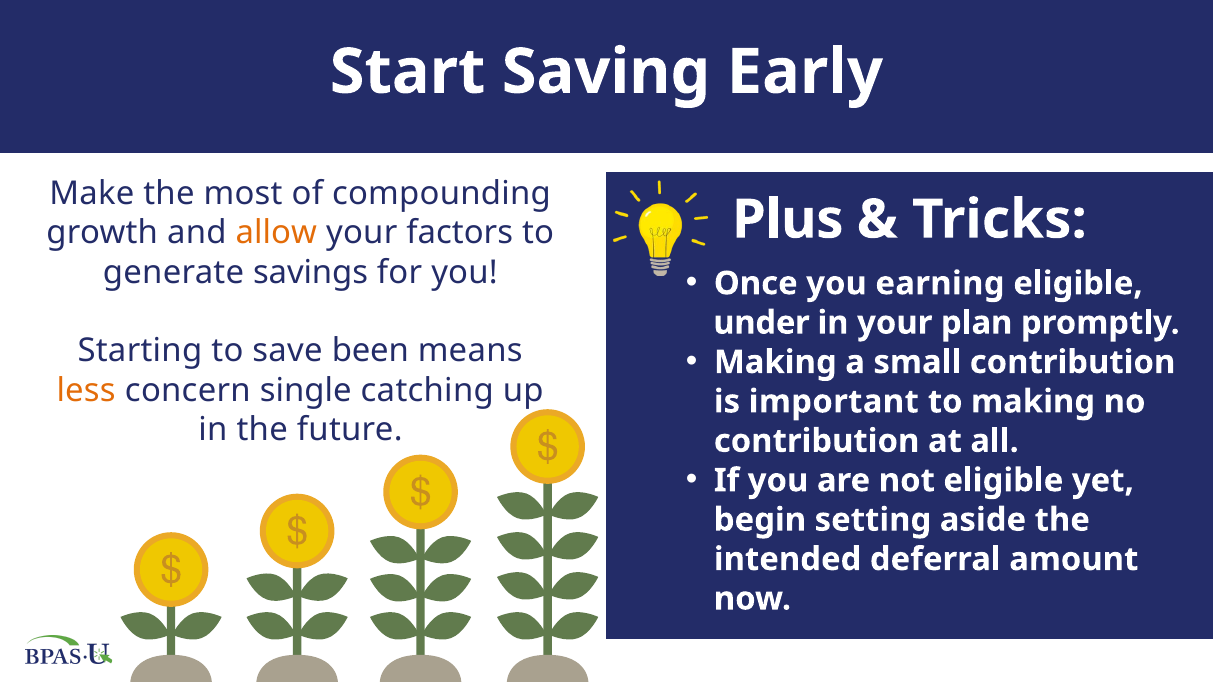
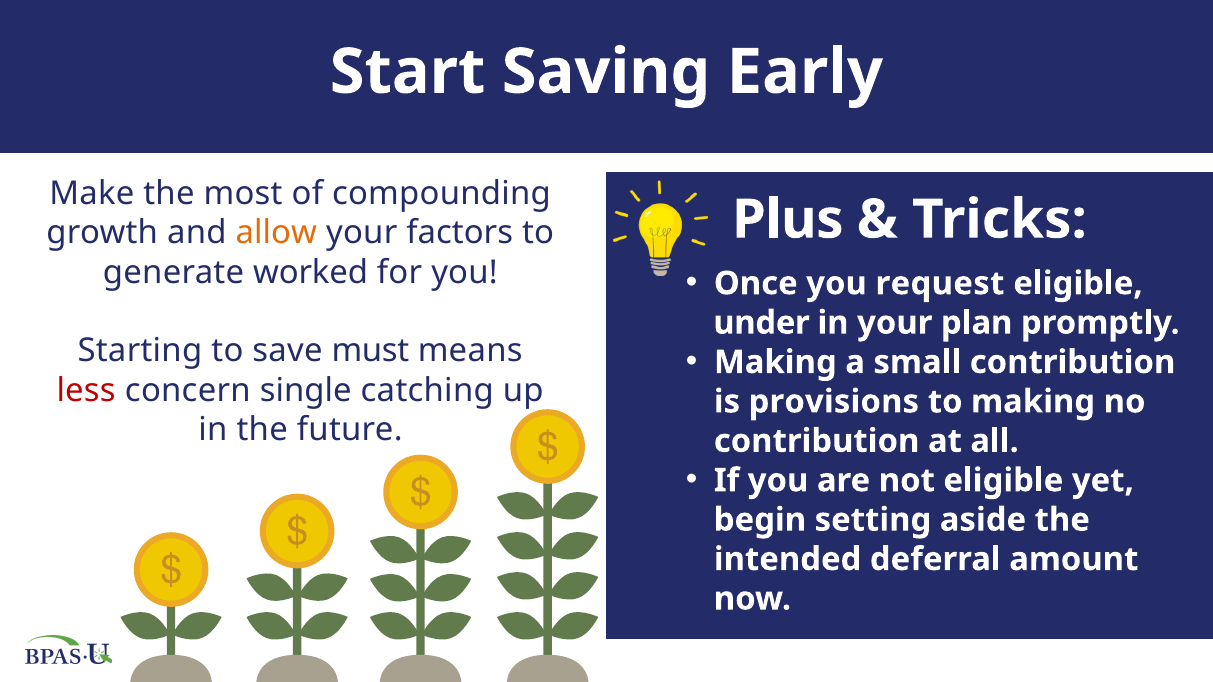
savings: savings -> worked (311, 272)
earning: earning -> request (940, 284)
been: been -> must (370, 351)
less colour: orange -> red (86, 391)
important: important -> provisions (834, 402)
